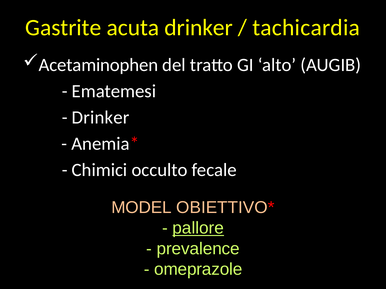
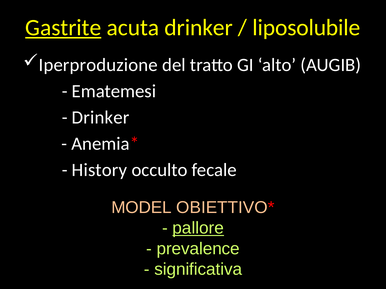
Gastrite underline: none -> present (63, 28)
tachicardia: tachicardia -> liposolubile (306, 28)
Acetaminophen: Acetaminophen -> Iperproduzione (98, 65)
Chimici: Chimici -> History (99, 170)
omeprazole: omeprazole -> significativa (198, 270)
